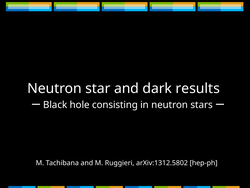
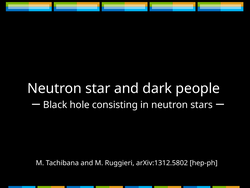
results: results -> people (198, 88)
